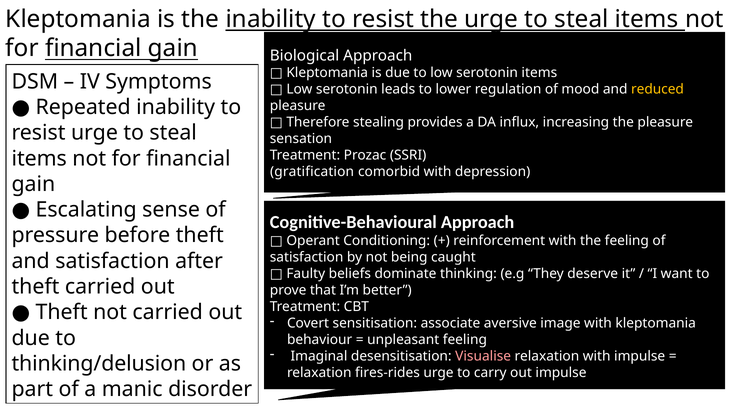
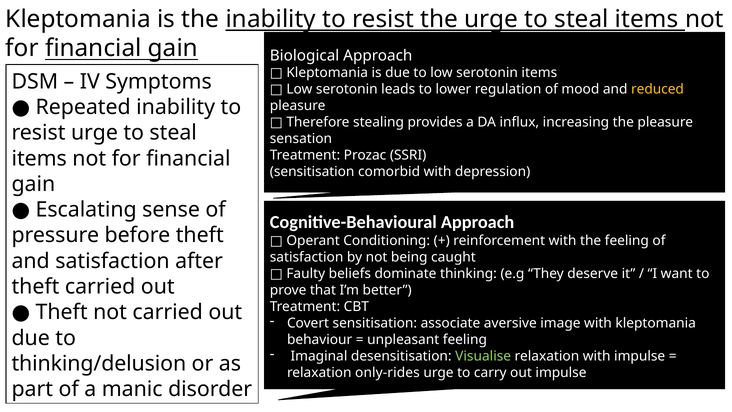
gratification: gratification -> sensitisation (312, 172)
Visualise colour: pink -> light green (483, 356)
fires-rides: fires-rides -> only-rides (387, 373)
